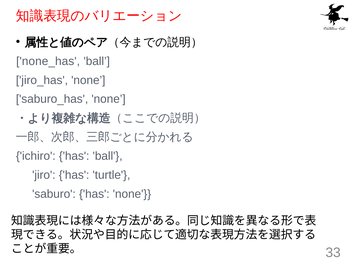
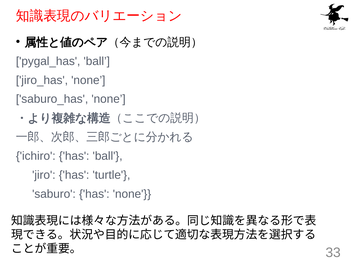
none_has: none_has -> pygal_has (48, 61)
